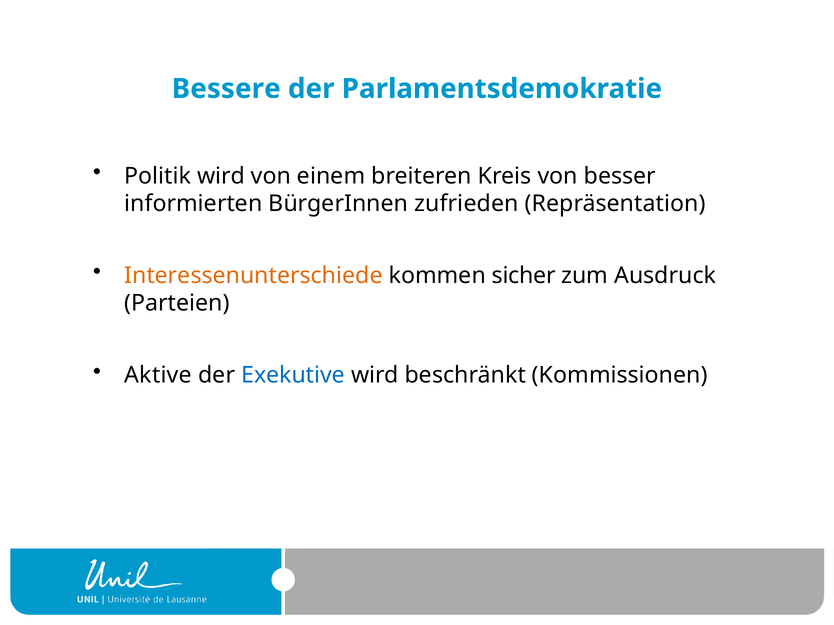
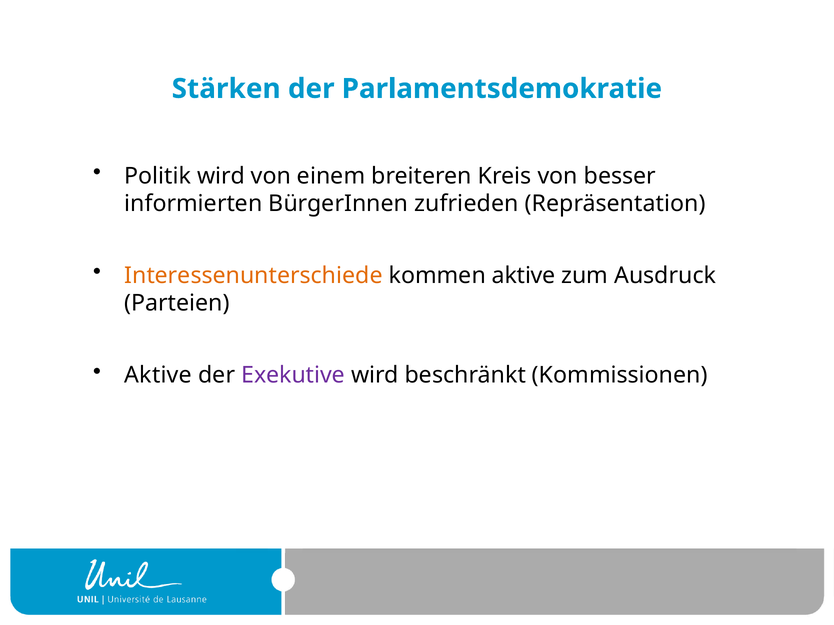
Bessere: Bessere -> Stärken (226, 89)
kommen sicher: sicher -> aktive (524, 276)
Exekutive colour: blue -> purple (293, 375)
